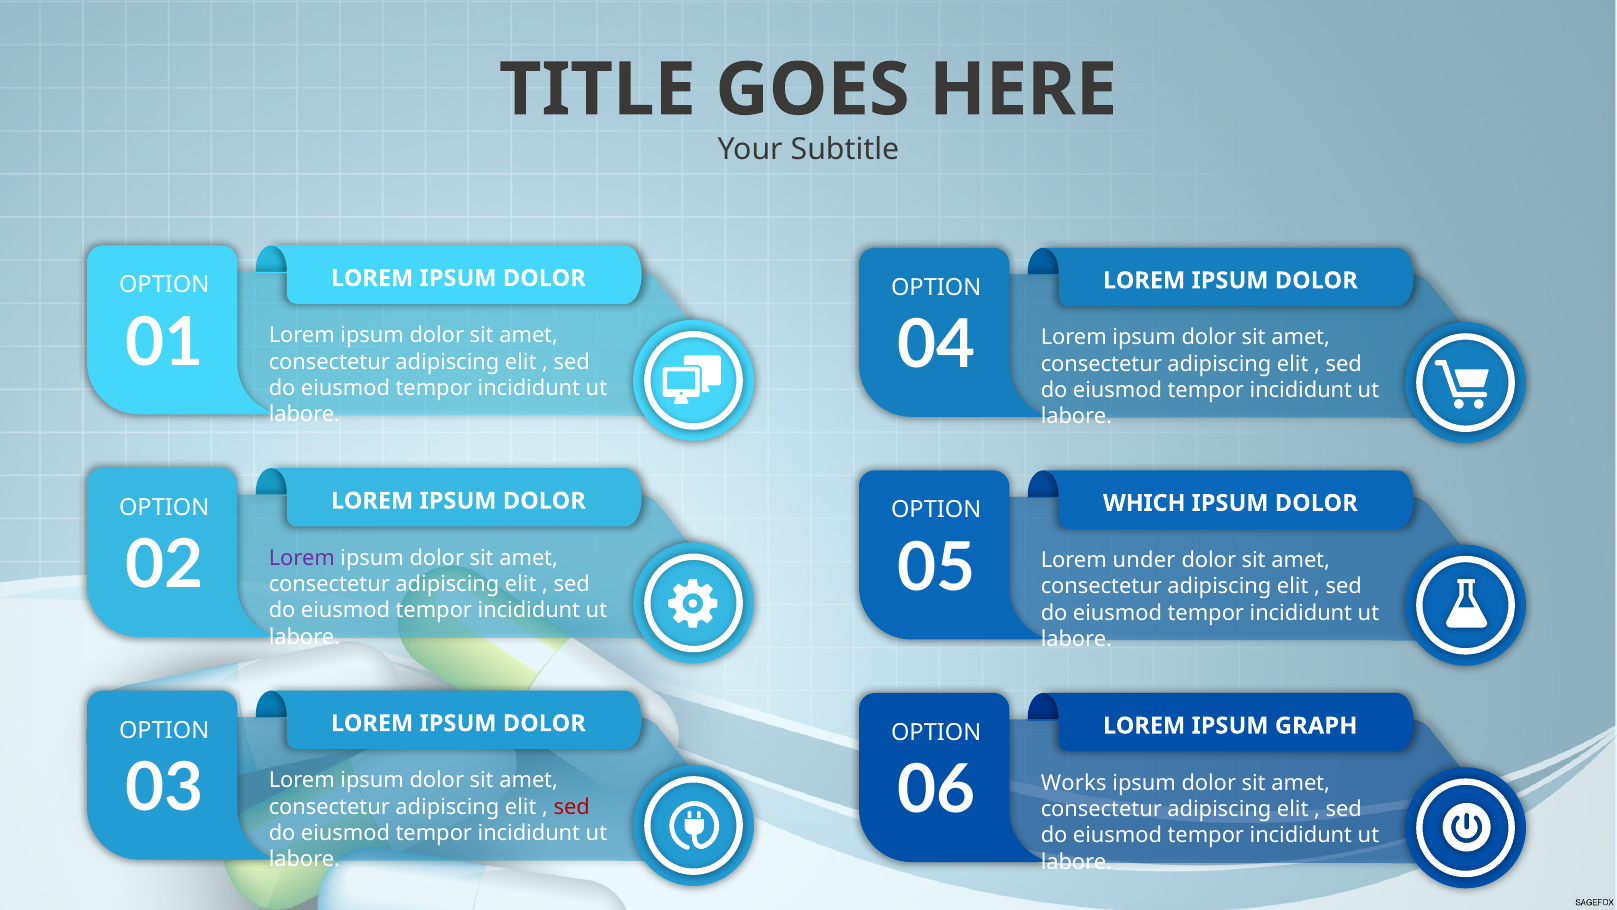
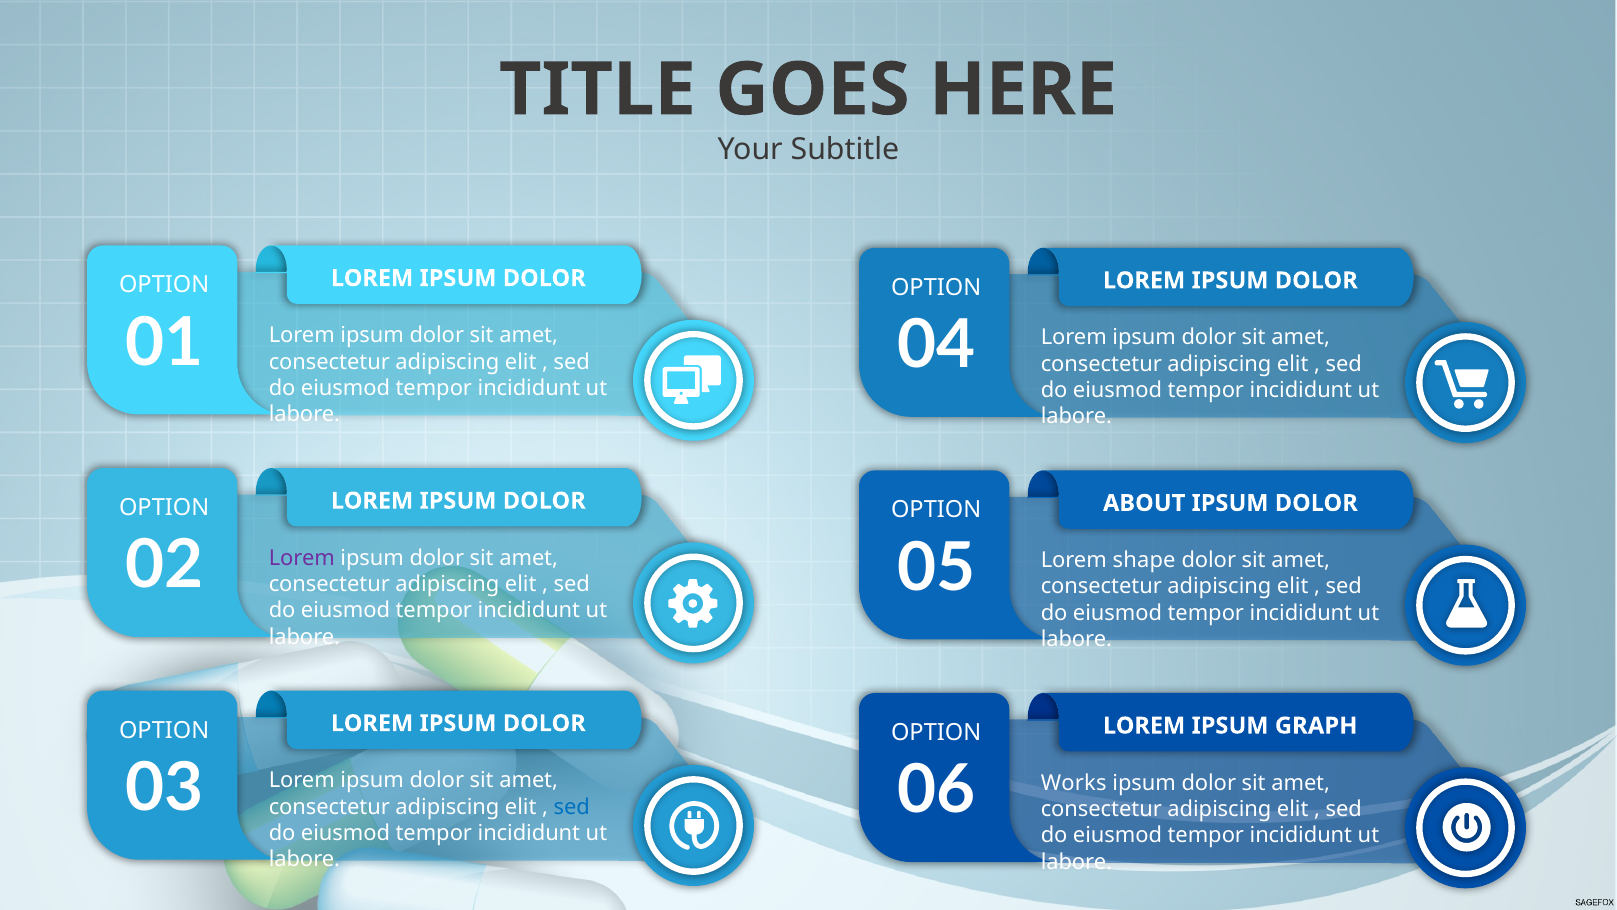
WHICH: WHICH -> ABOUT (1144, 503)
under: under -> shape (1144, 560)
sed colour: red -> blue (572, 807)
